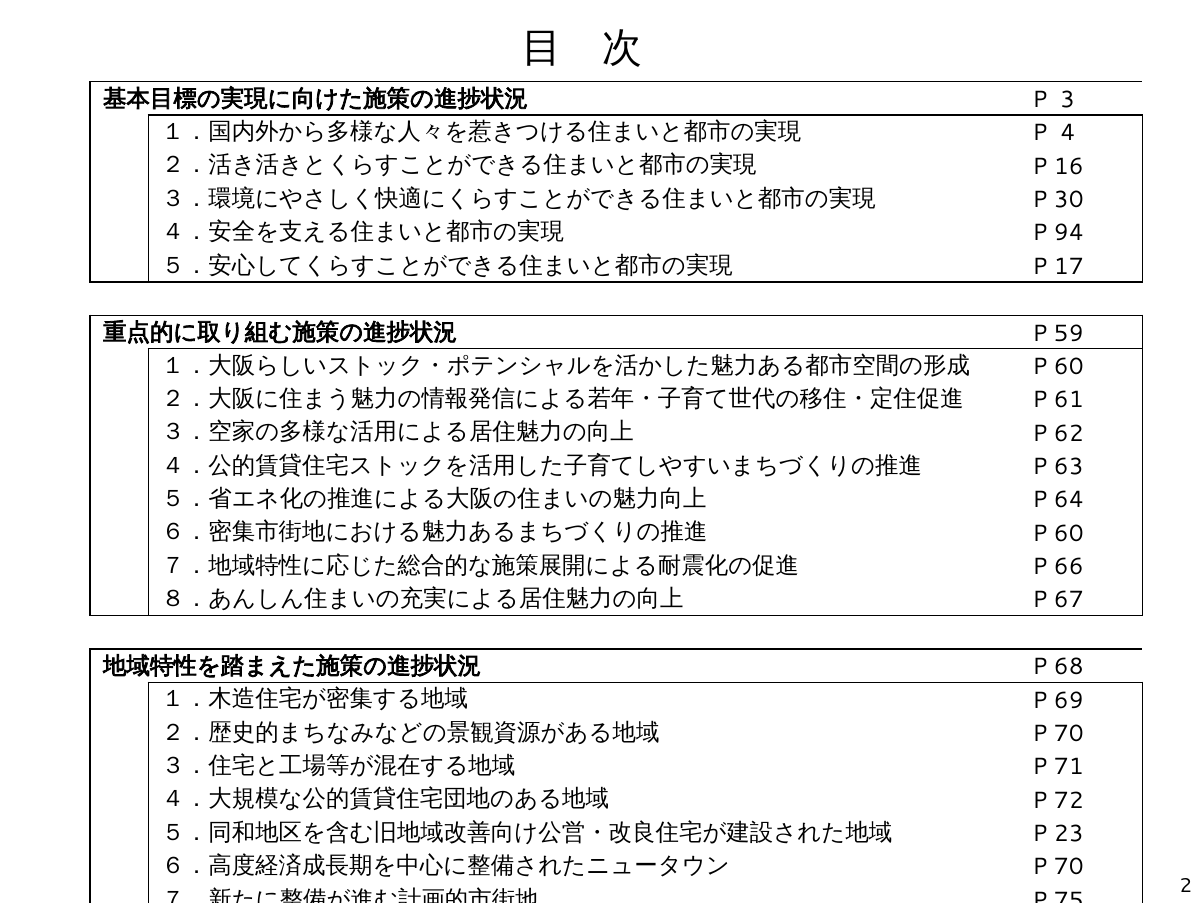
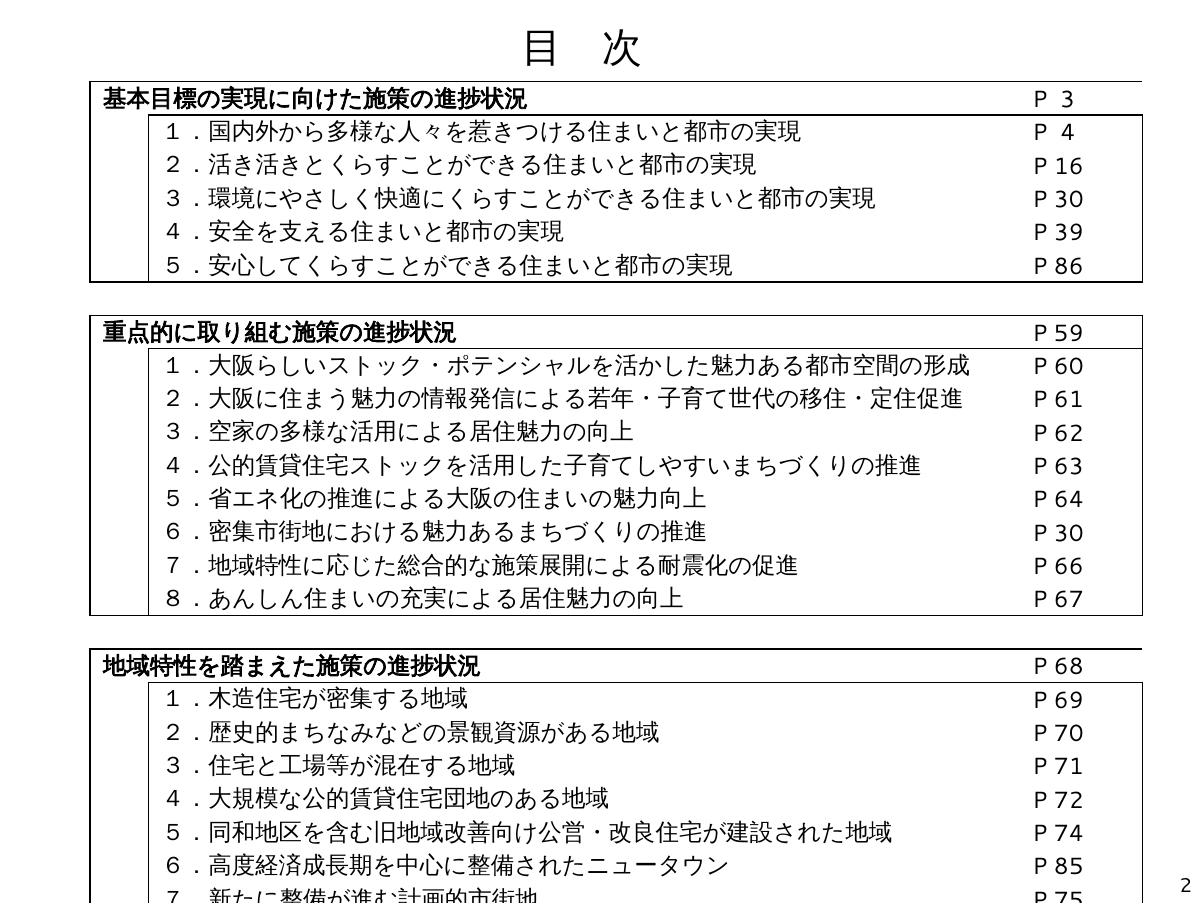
94: 94 -> 39 (1069, 233)
17: 17 -> 86 (1069, 267)
60: 60 -> 30 (1069, 534)
23: 23 -> 74 (1069, 834)
70: 70 -> 85 (1069, 867)
